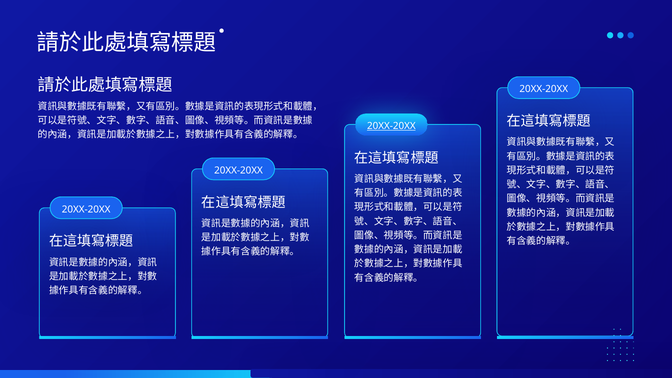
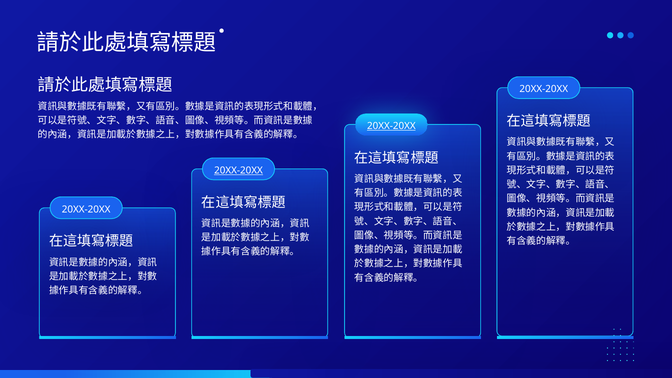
20XX-20XX underline: none -> present (238, 170)
